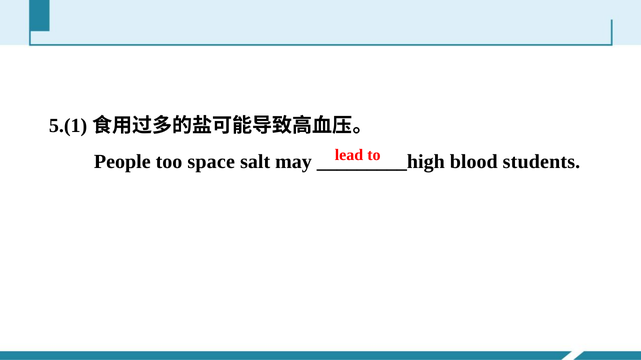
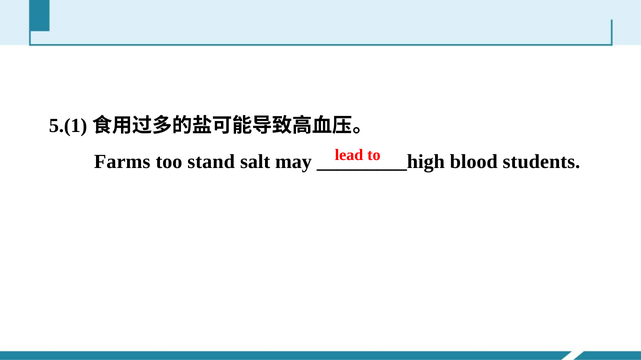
People: People -> Farms (122, 162)
space: space -> stand (211, 162)
